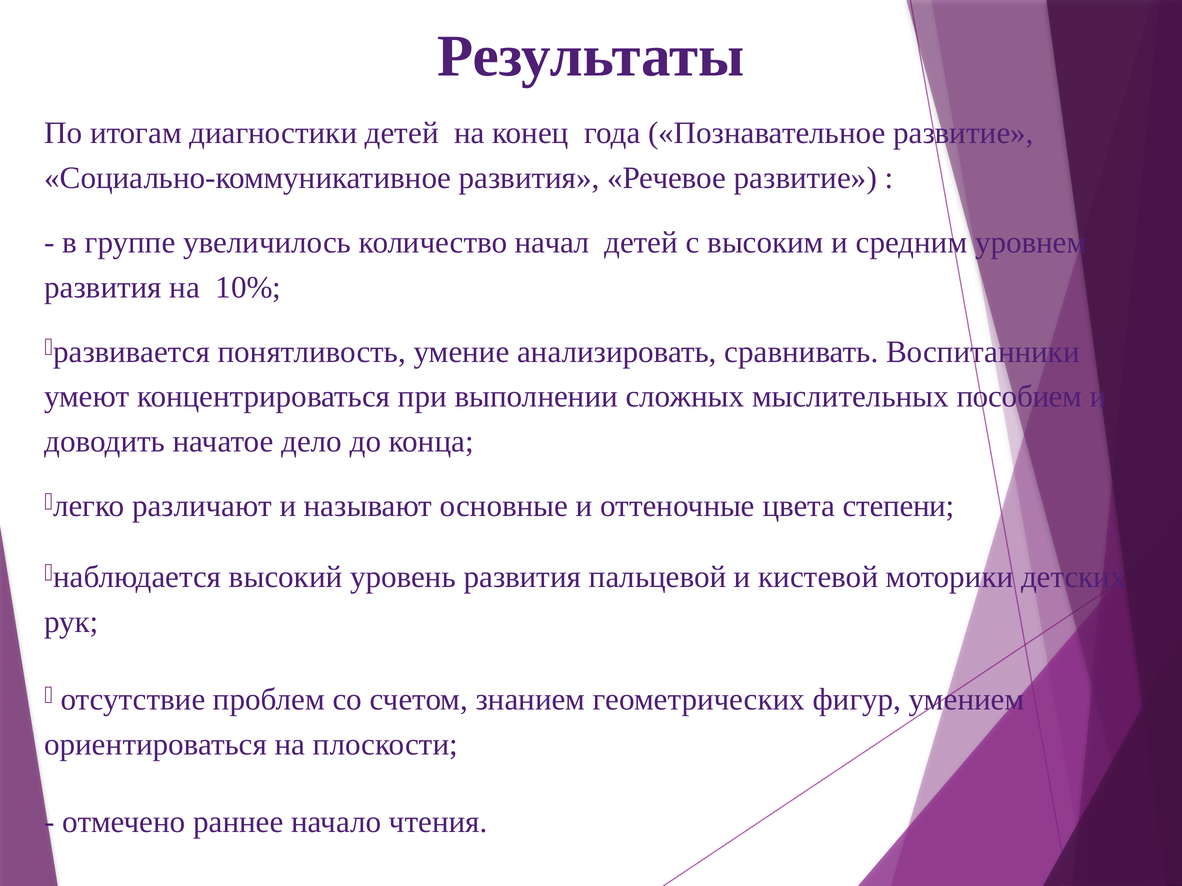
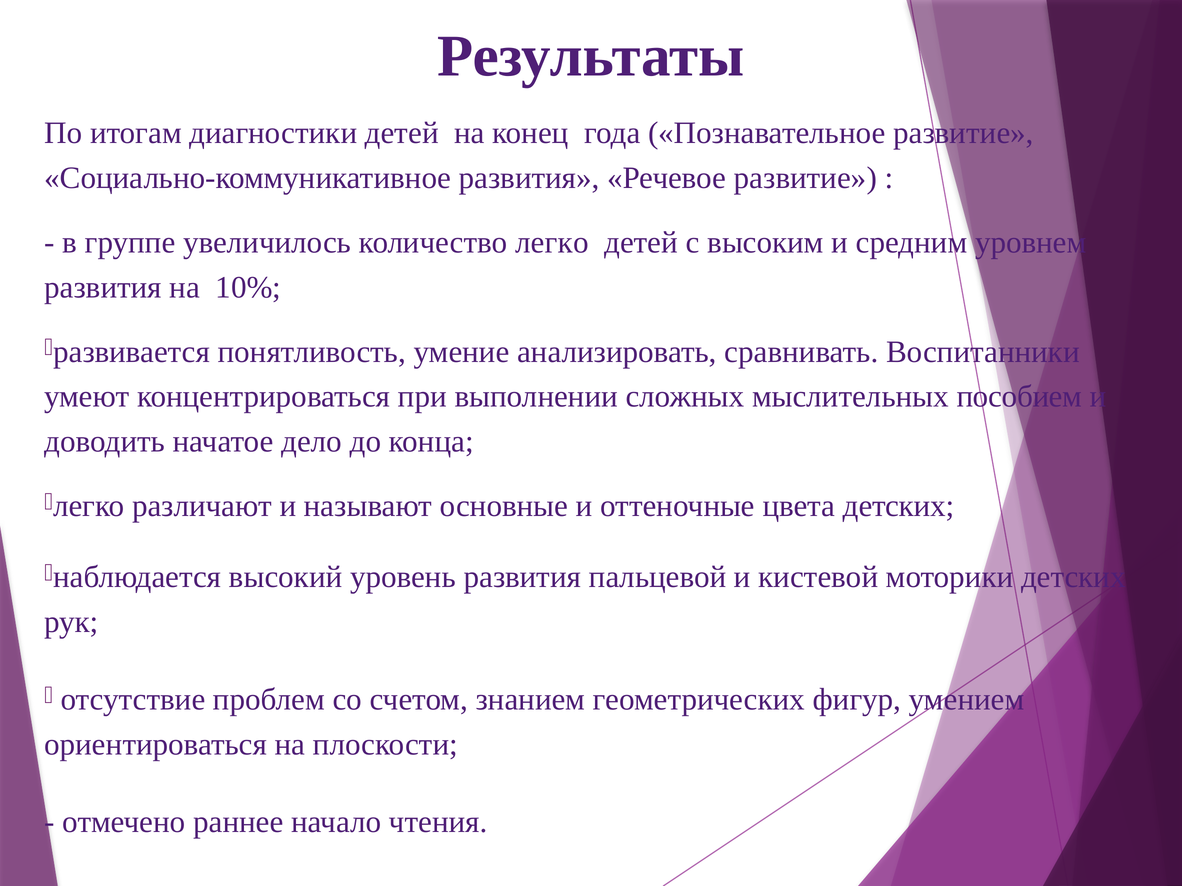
количество начал: начал -> легко (552, 243)
цвета степени: степени -> детских (899, 506)
